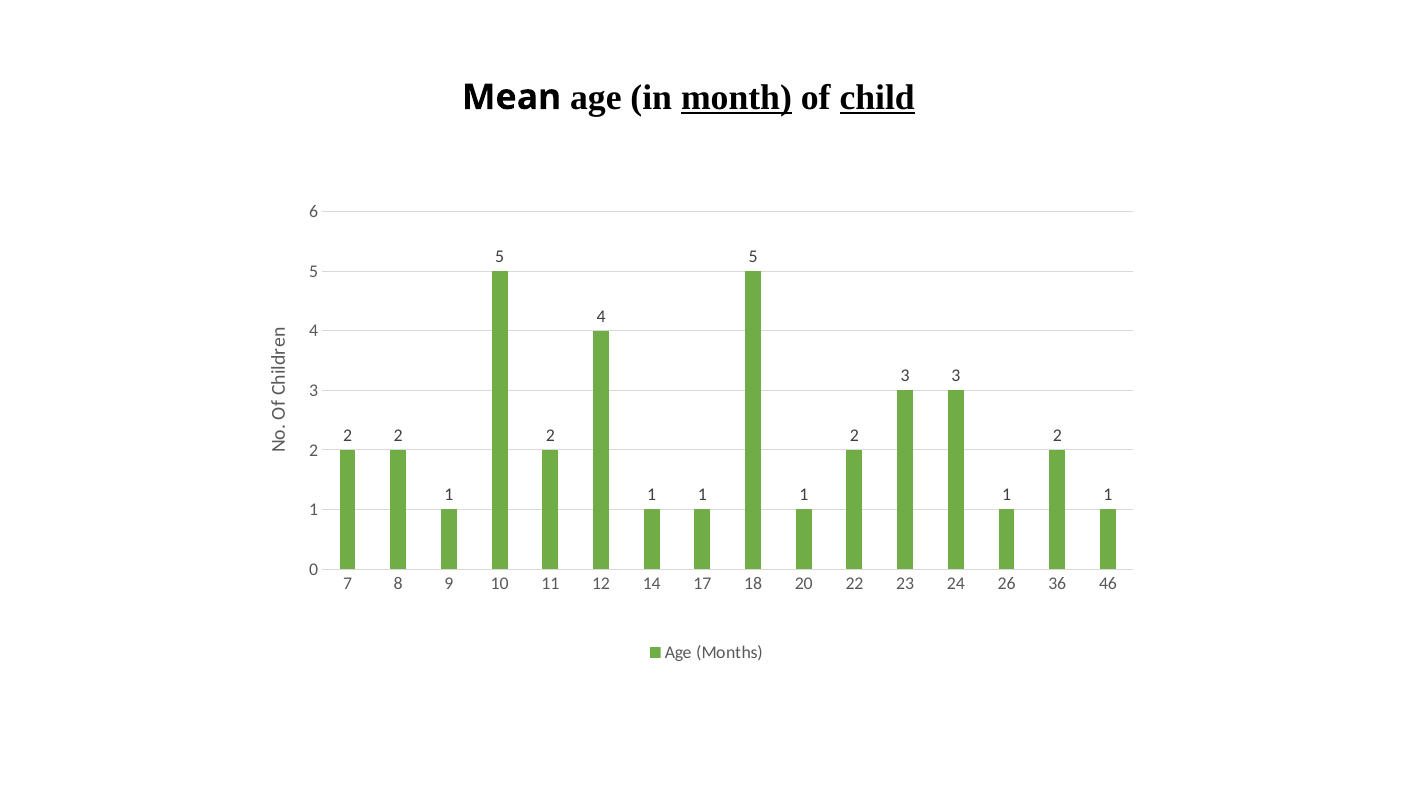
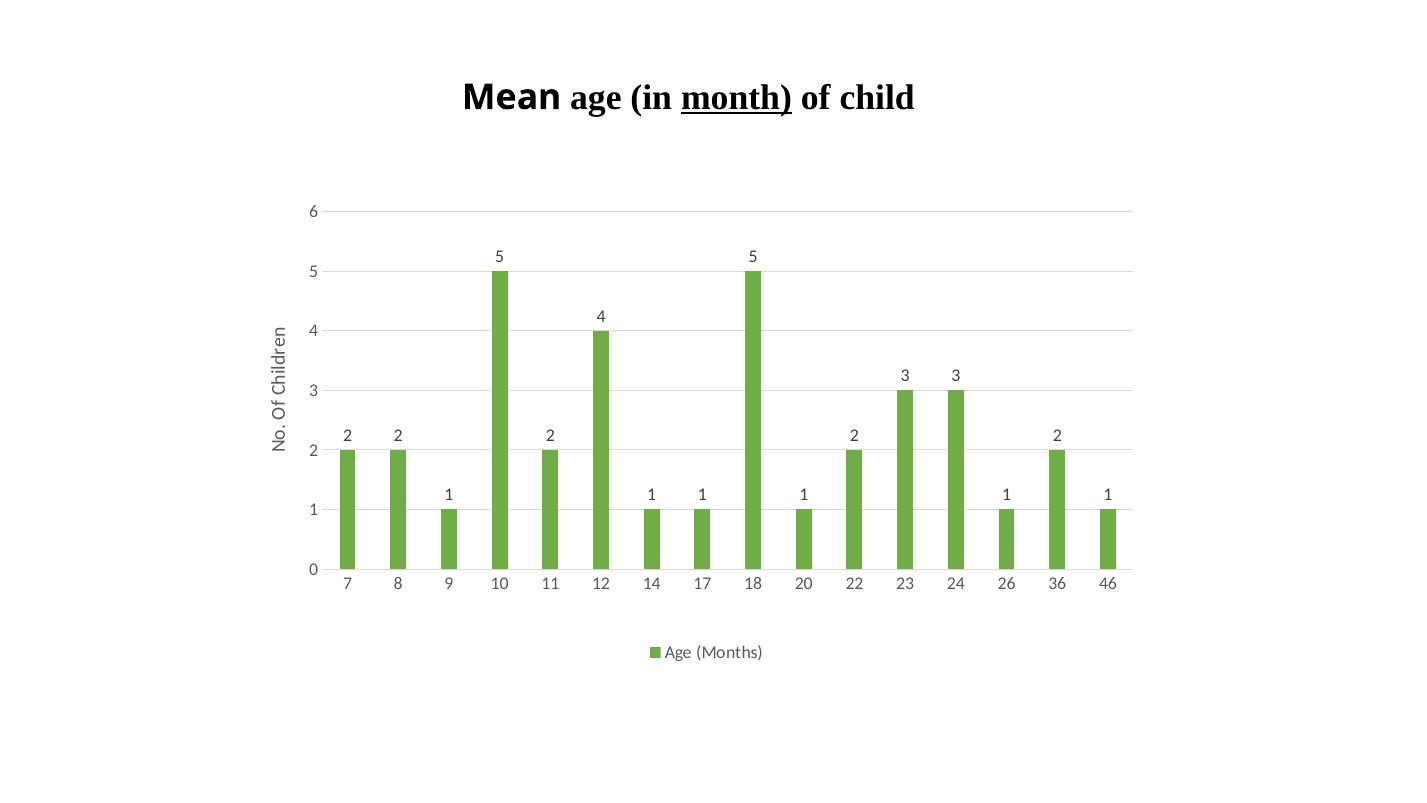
child underline: present -> none (877, 97)
